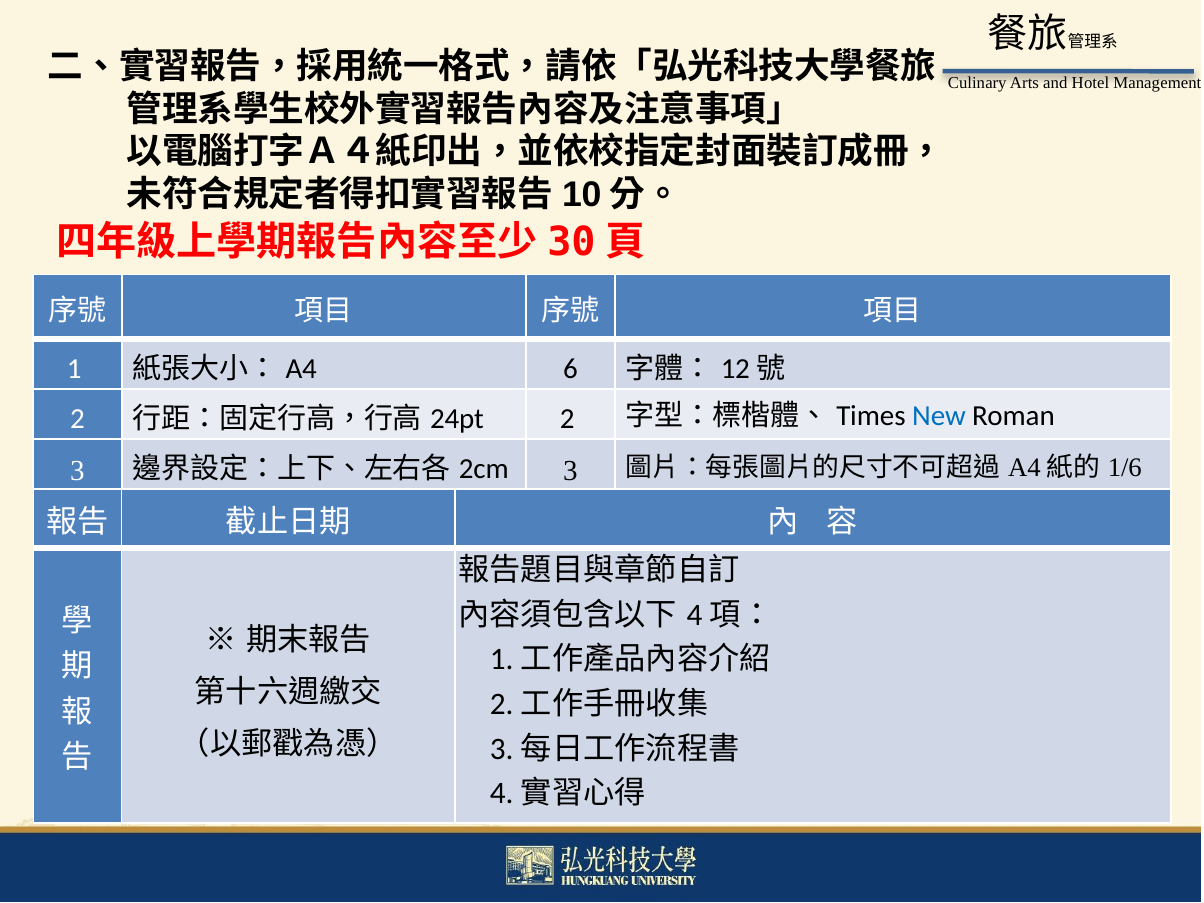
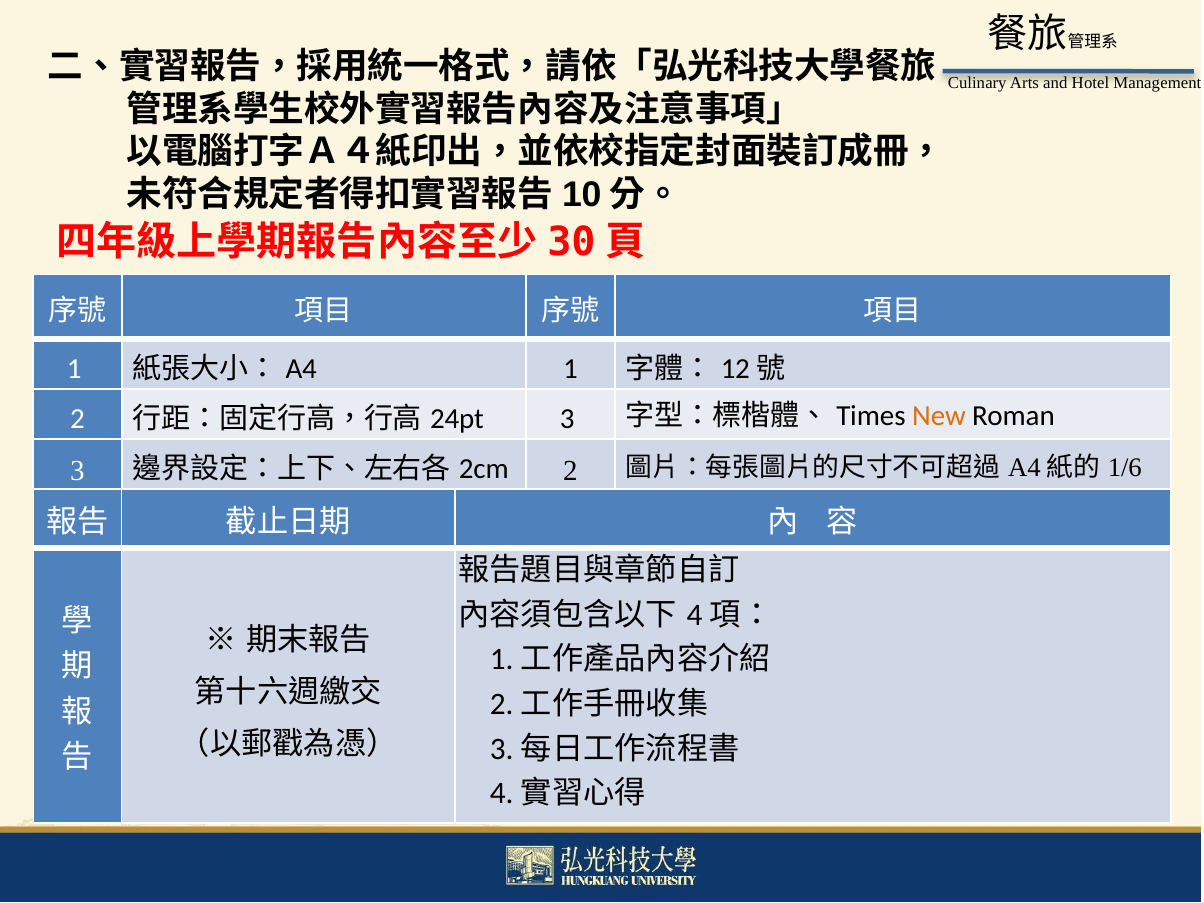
6: 6 -> 1 (570, 369)
2: 2 -> 3 (567, 419)
New colour: blue -> orange (939, 416)
3: 3 -> 2 (570, 471)
